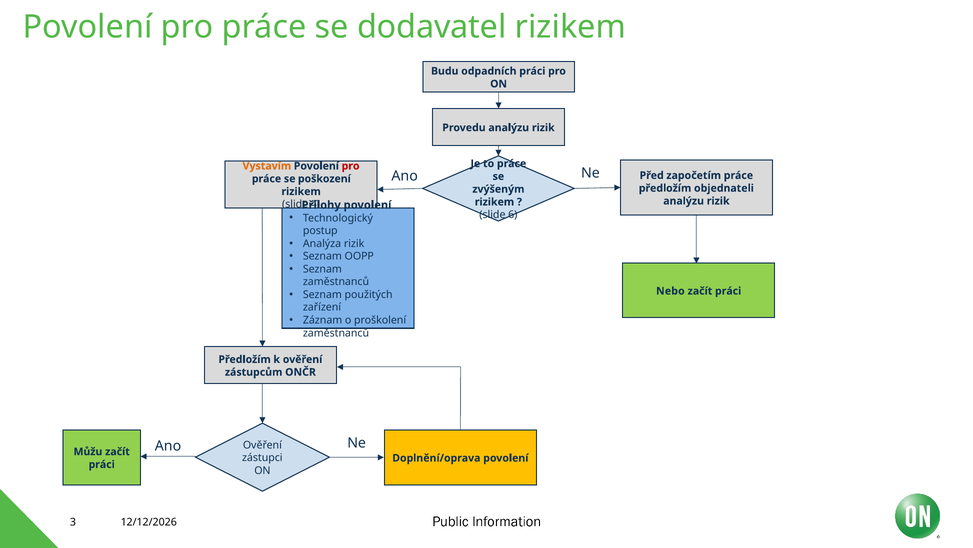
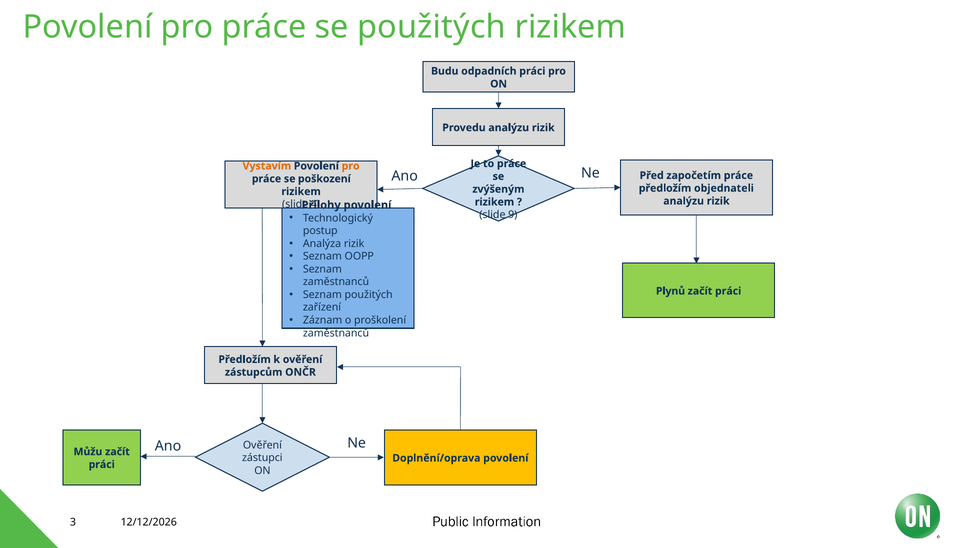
se dodavatel: dodavatel -> použitých (432, 27)
pro colour: red -> orange (351, 166)
6: 6 -> 9 (513, 214)
Nebo: Nebo -> Plynů (670, 291)
